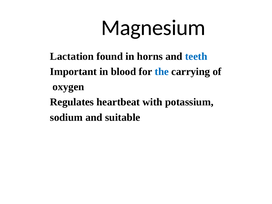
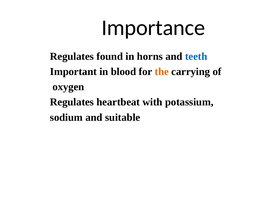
Magnesium: Magnesium -> Importance (153, 28)
Lactation: Lactation -> Regulates (72, 56)
the colour: blue -> orange (162, 72)
